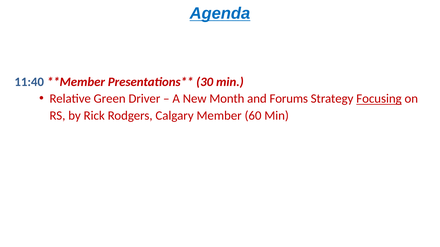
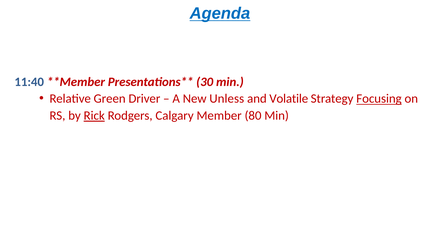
Month: Month -> Unless (227, 99)
Forums: Forums -> Volatile (289, 99)
Rick underline: none -> present (94, 116)
60: 60 -> 80 (253, 116)
